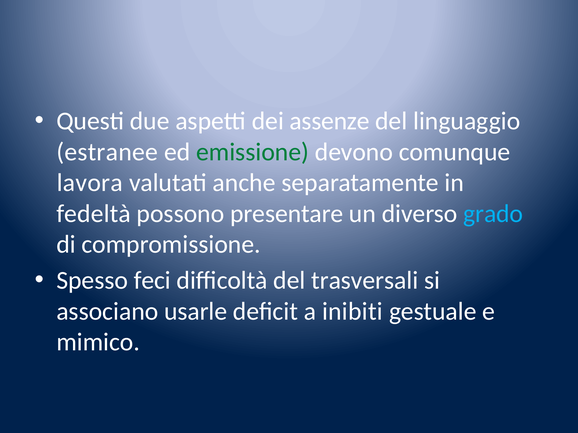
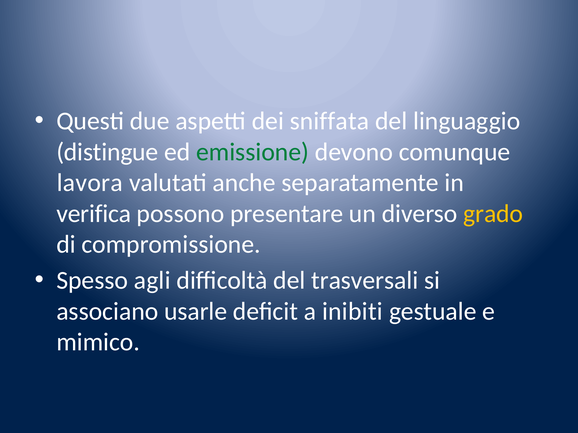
assenze: assenze -> sniffata (329, 121)
estranee: estranee -> distingue (107, 152)
fedeltà: fedeltà -> verifica (94, 214)
grado colour: light blue -> yellow (493, 214)
feci: feci -> agli (152, 281)
